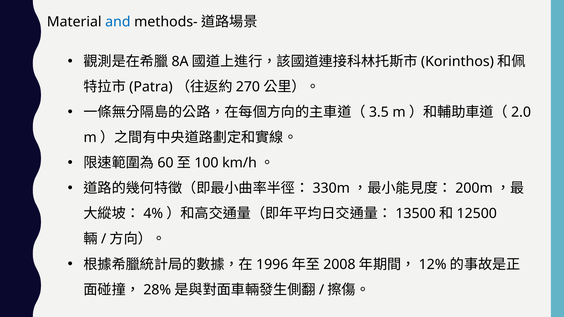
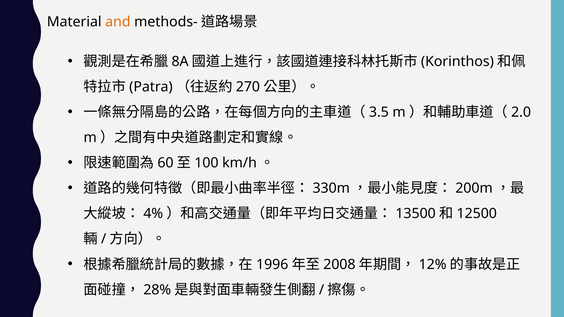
and colour: blue -> orange (118, 22)
